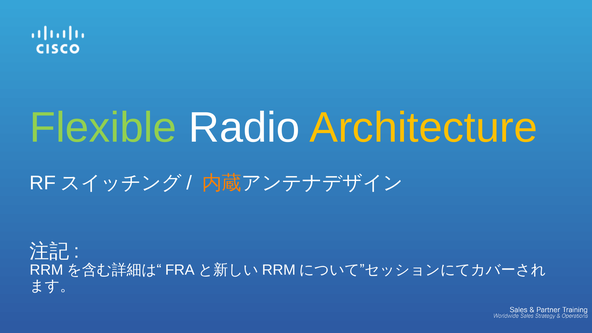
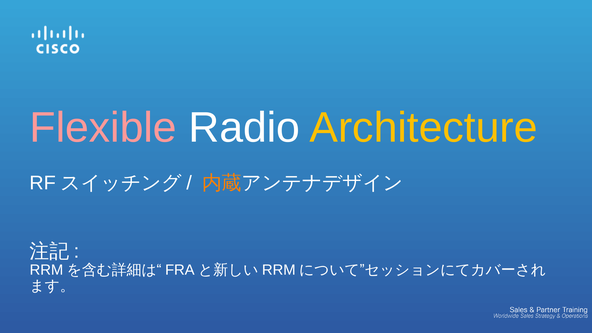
Flexible colour: light green -> pink (103, 128)
